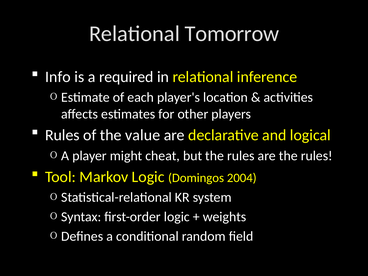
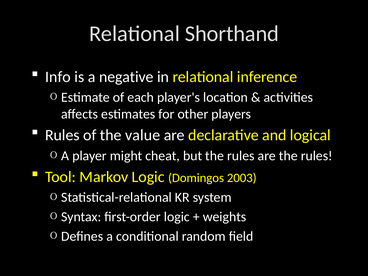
Tomorrow: Tomorrow -> Shorthand (232, 34)
required: required -> negative (126, 77)
2004: 2004 -> 2003 (242, 178)
